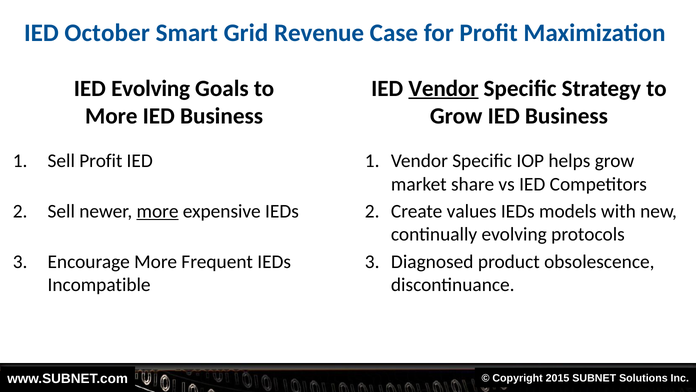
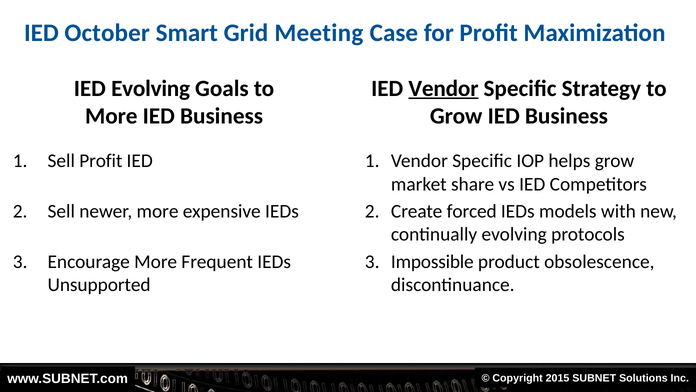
Revenue: Revenue -> Meeting (319, 33)
more underline: present -> none (158, 211)
values: values -> forced (472, 211)
Diagnosed: Diagnosed -> Impossible (432, 261)
Incompatible: Incompatible -> Unsupported (99, 285)
